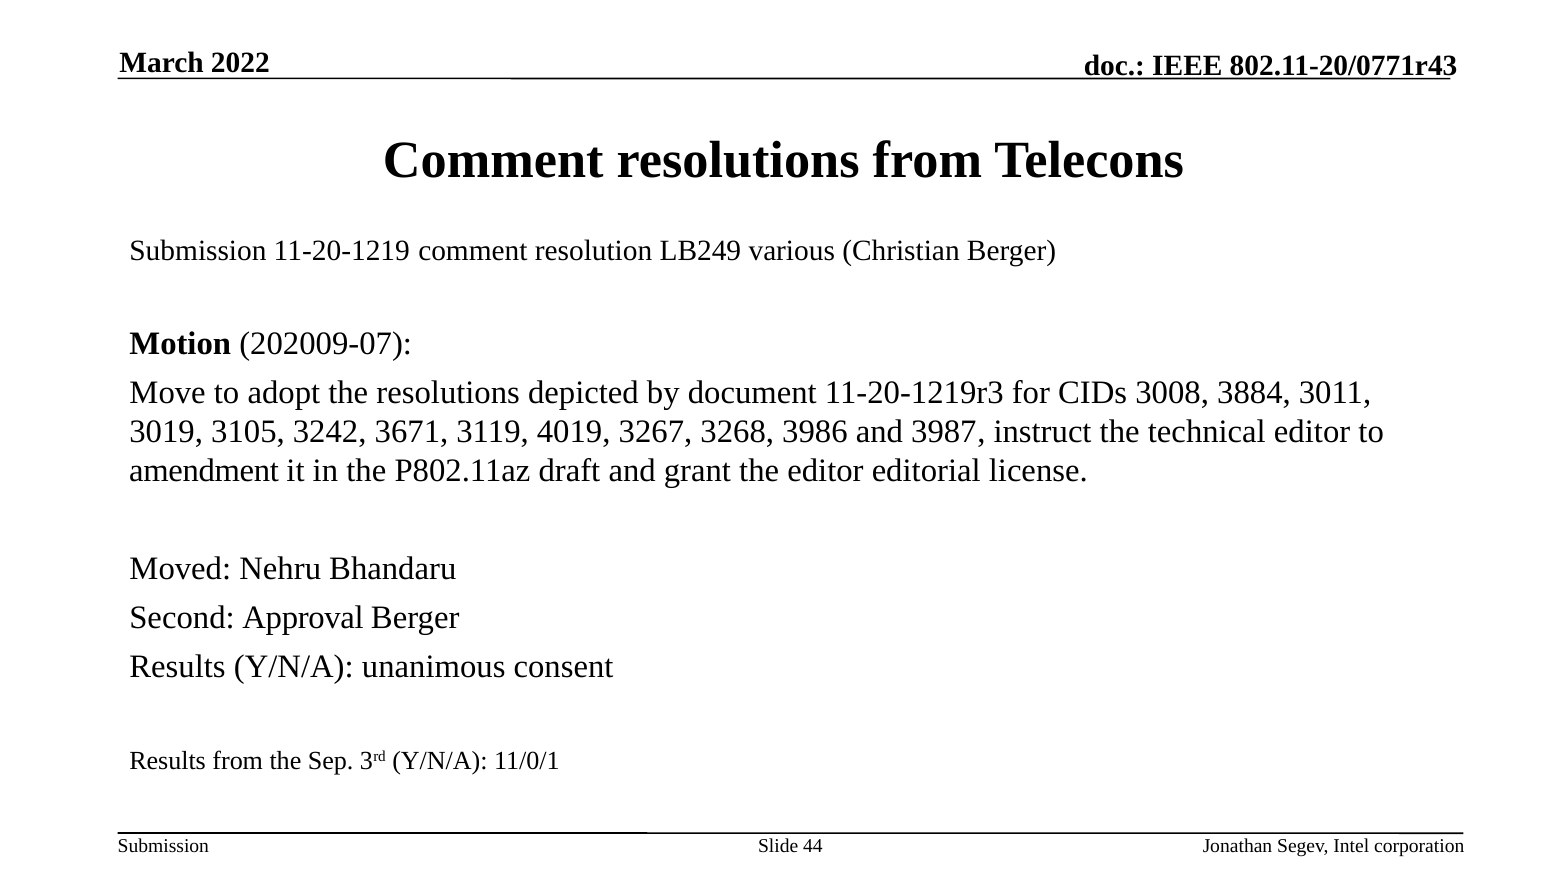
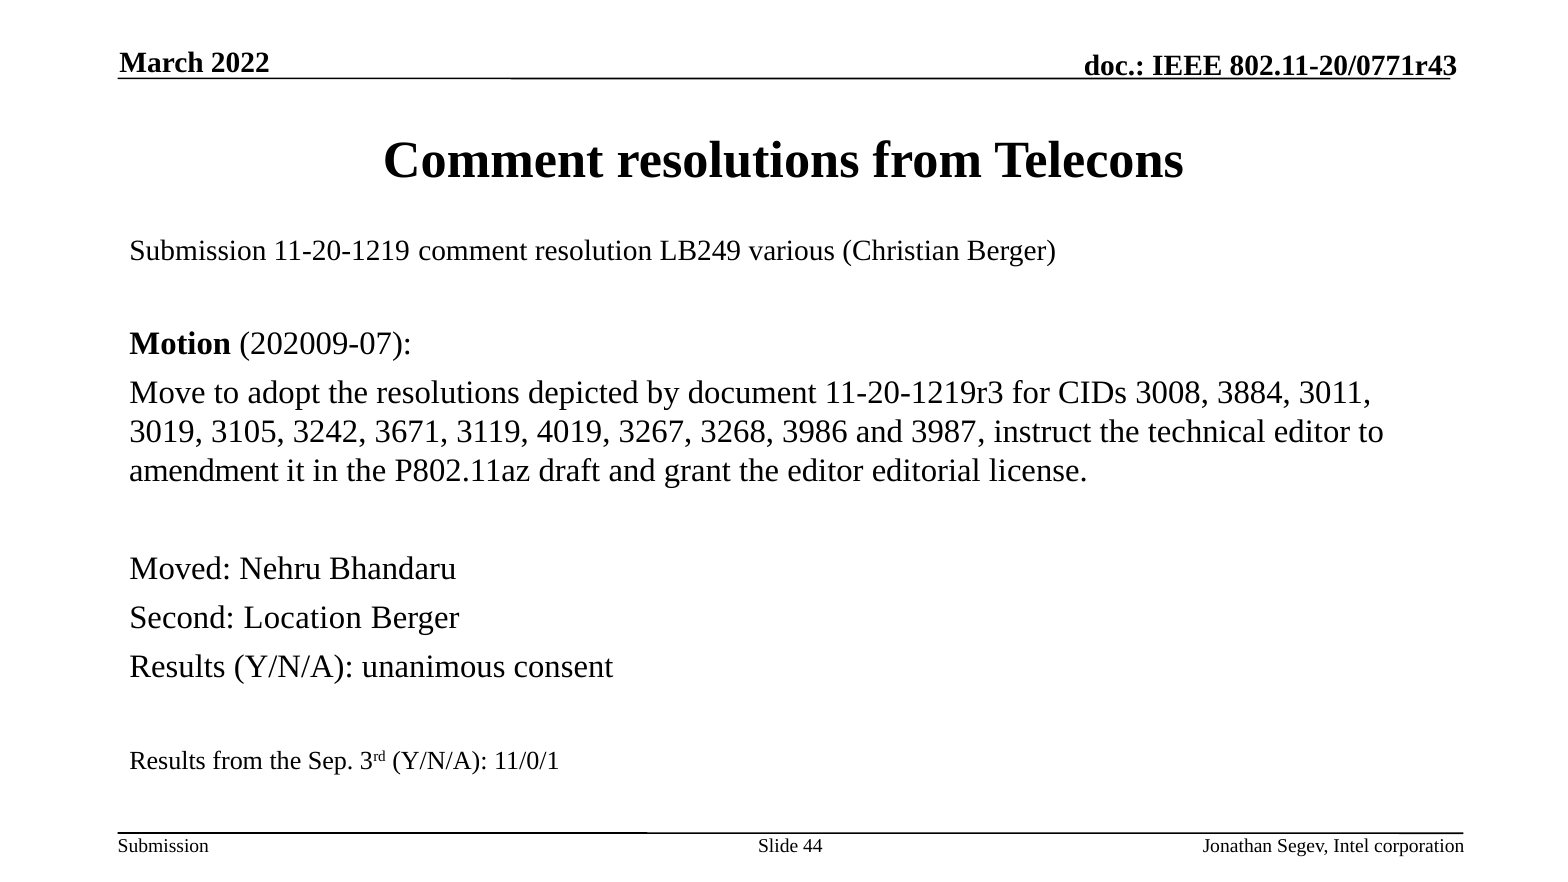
Approval: Approval -> Location (303, 618)
